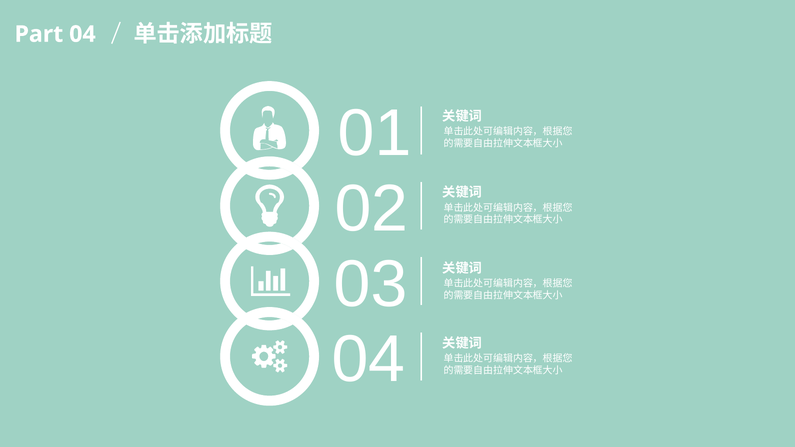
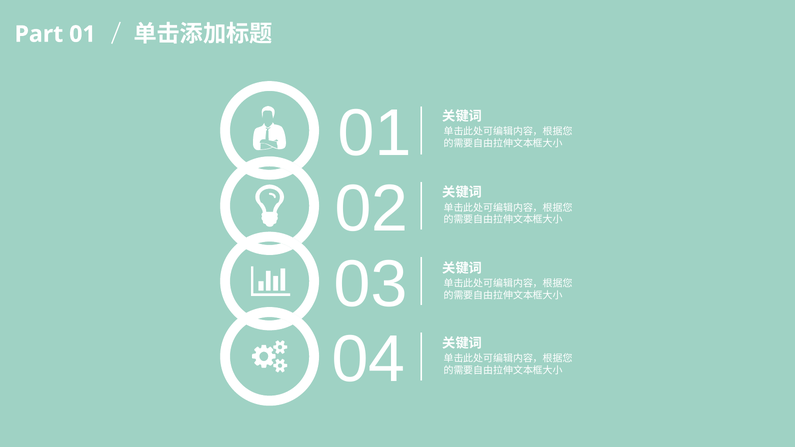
Part 04: 04 -> 01 (82, 34)
